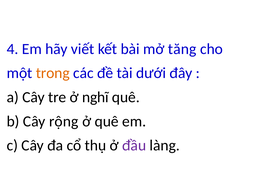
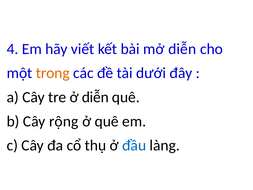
mở tăng: tăng -> diễn (182, 49)
ở nghĩ: nghĩ -> diễn (95, 97)
đầu colour: purple -> blue (134, 145)
